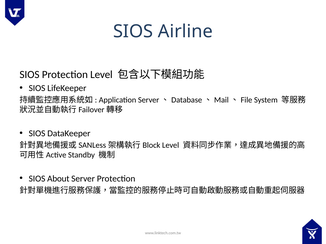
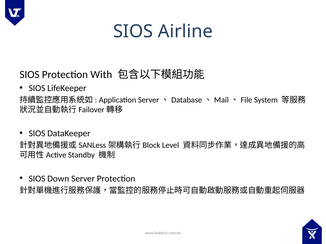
Protection Level: Level -> With (101, 75)
About: About -> Down (58, 179)
